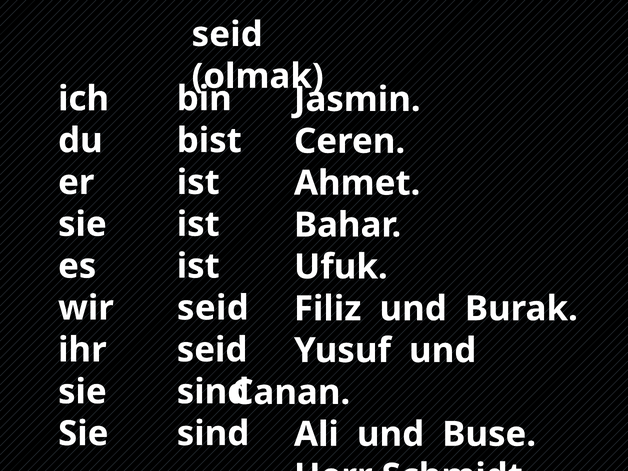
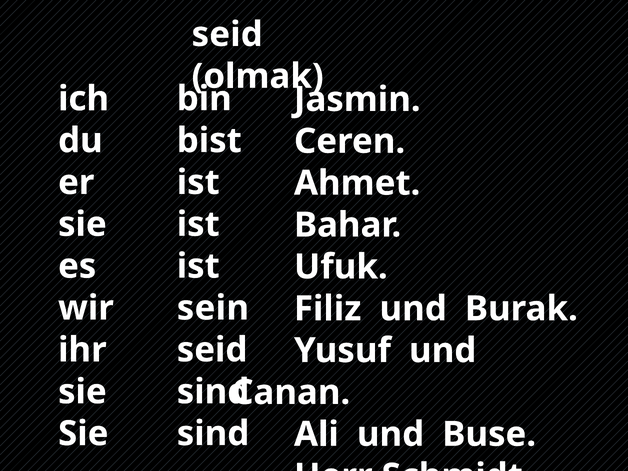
seid: seid -> sein (213, 308)
